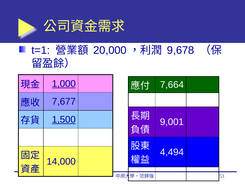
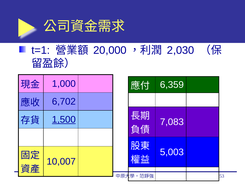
9,678: 9,678 -> 2,030 (181, 50)
1,000 underline: present -> none (64, 84)
7,664: 7,664 -> 6,359 (172, 85)
7,677: 7,677 -> 6,702 (64, 101)
9,001: 9,001 -> 7,083 (172, 122)
4,494: 4,494 -> 5,003 (172, 152)
14,000: 14,000 -> 10,007 (61, 161)
